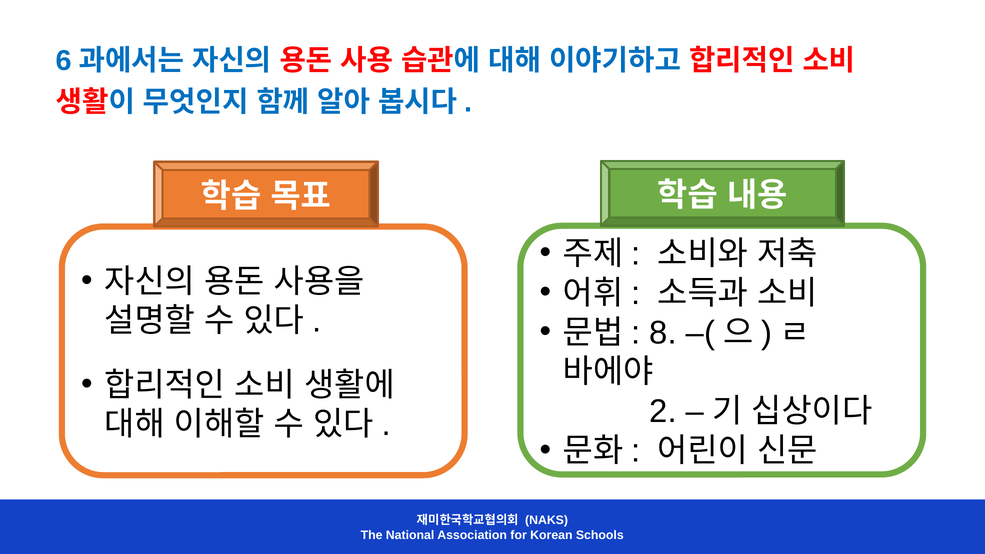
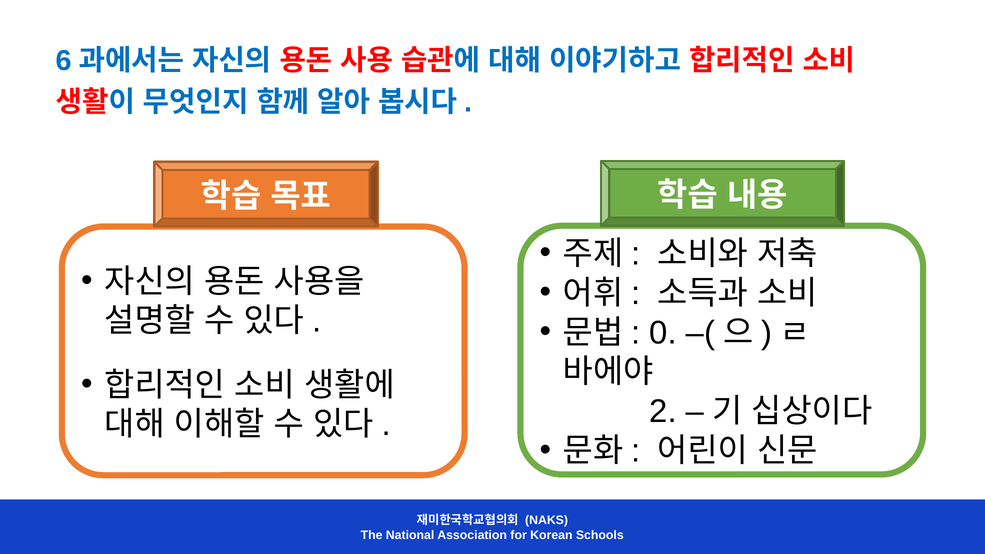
8: 8 -> 0 (663, 333)
